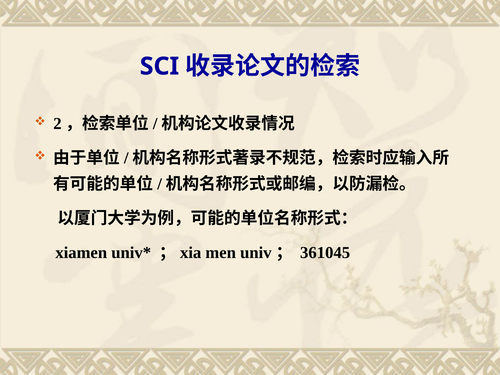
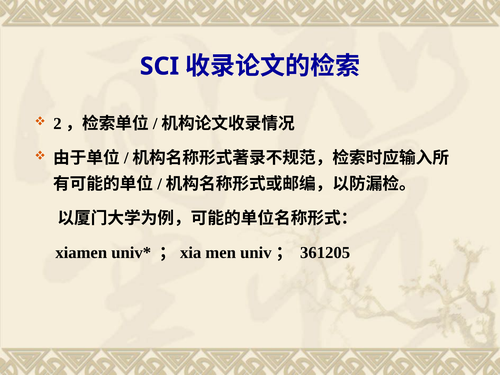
361045: 361045 -> 361205 (325, 253)
